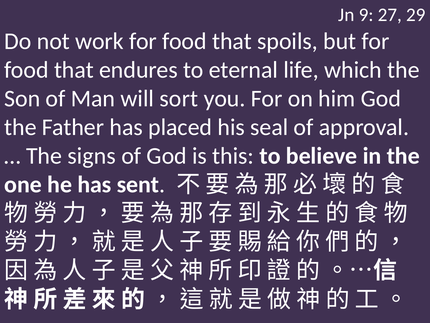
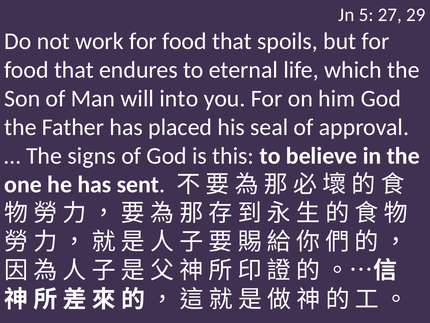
9: 9 -> 5 (366, 15)
sort: sort -> into (179, 98)
